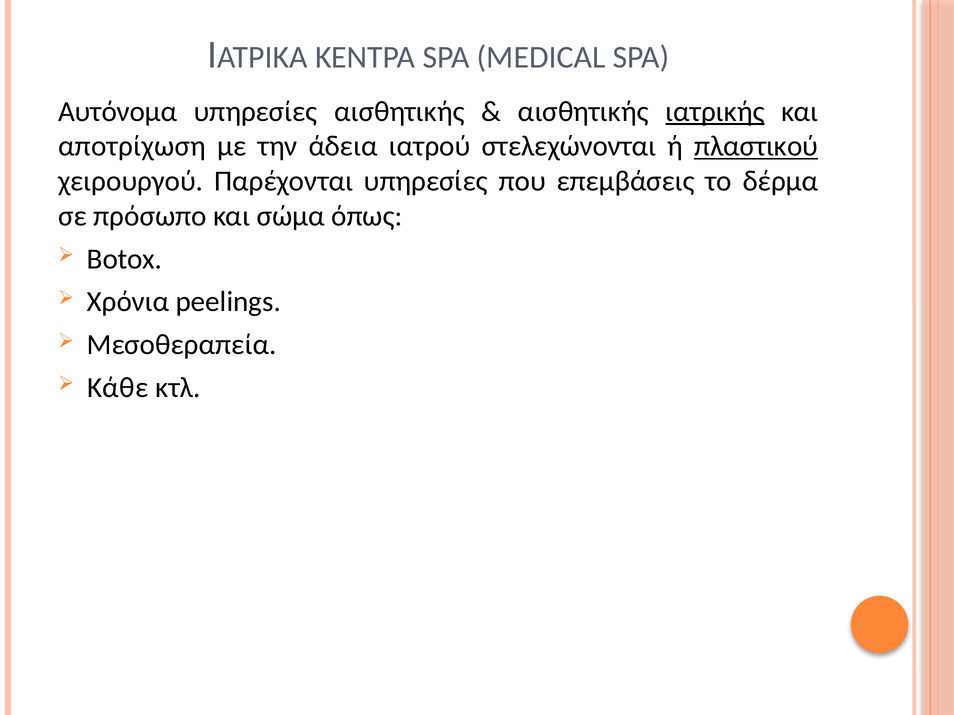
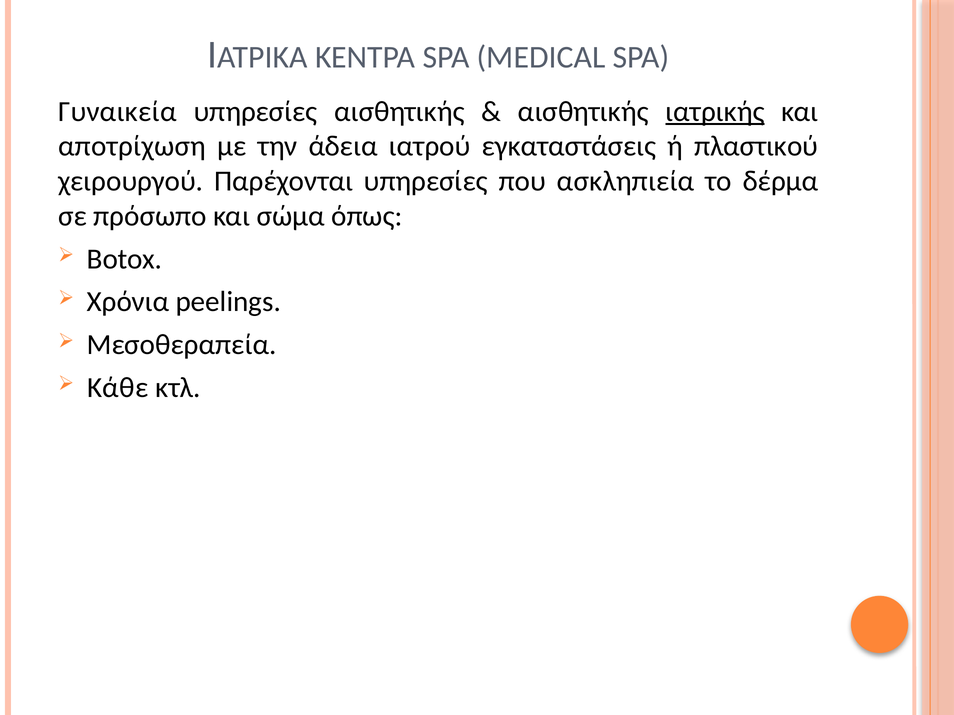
Αυτόνομα: Αυτόνομα -> Γυναικεία (117, 111)
στελεχώνονται: στελεχώνονται -> εγκαταστάσεις (569, 146)
πλαστικού underline: present -> none (756, 146)
επεμβάσεις: επεμβάσεις -> ασκληπιεία (626, 181)
